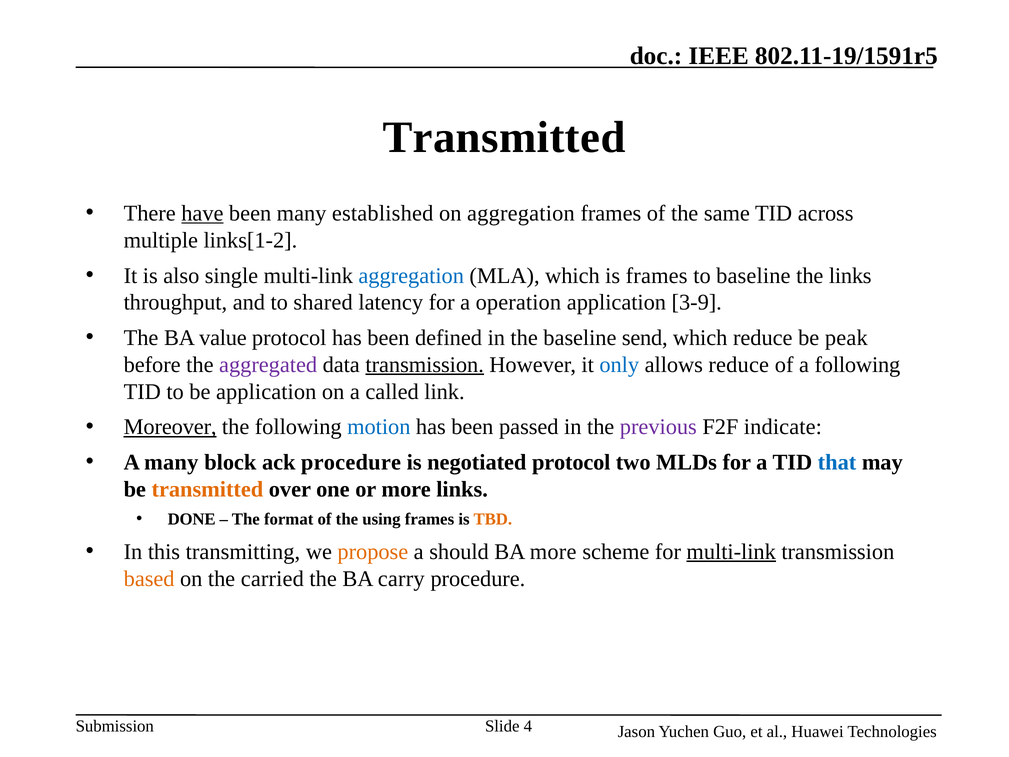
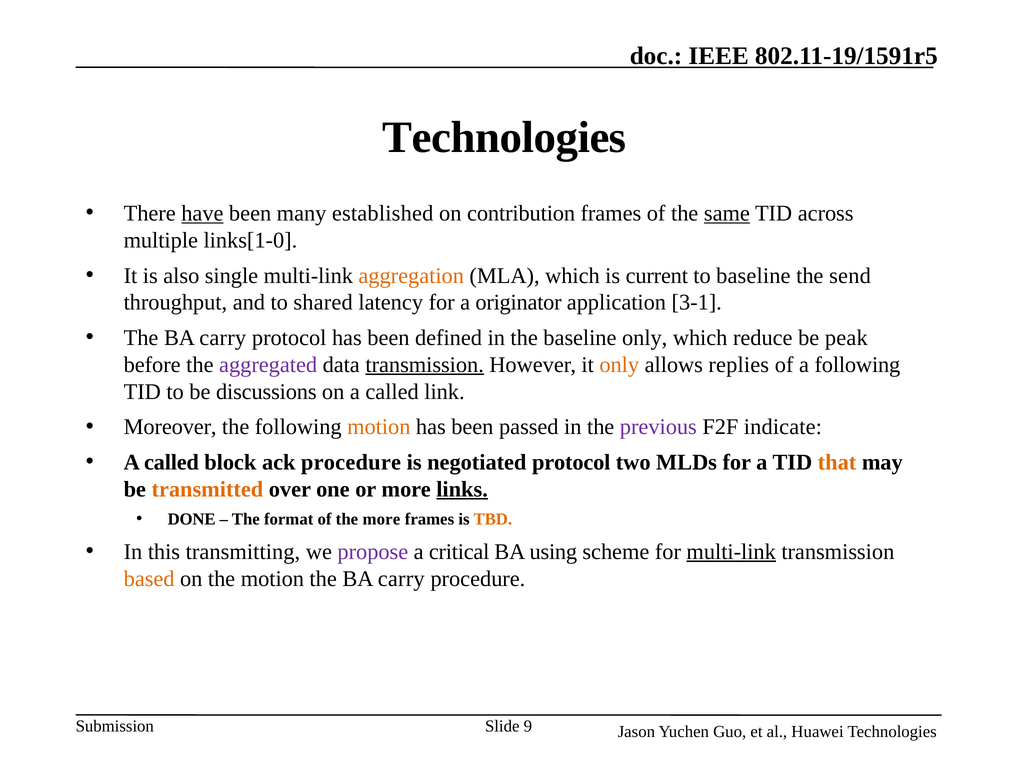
Transmitted: Transmitted -> Technologies (504, 138)
on aggregation: aggregation -> contribution (521, 213)
same underline: none -> present (727, 213)
links[1-2: links[1-2 -> links[1-0 (250, 240)
aggregation colour: blue -> orange (411, 276)
is frames: frames -> current (657, 276)
the links: links -> send (850, 276)
operation: operation -> originator (519, 302)
3-9: 3-9 -> 3-1 (697, 302)
value: value -> carry (223, 338)
baseline send: send -> only (645, 338)
only colour: blue -> orange (619, 365)
allows reduce: reduce -> replies (739, 365)
be application: application -> discussions (266, 392)
Moreover underline: present -> none (170, 427)
motion colour: blue -> orange (379, 427)
many: many -> called (171, 462)
that colour: blue -> orange (837, 462)
links underline: none -> present (462, 489)
the using: using -> more (381, 519)
propose colour: orange -> purple (373, 552)
should: should -> critical (459, 552)
BA more: more -> using (553, 552)
the carried: carried -> motion (272, 578)
4: 4 -> 9 (528, 726)
